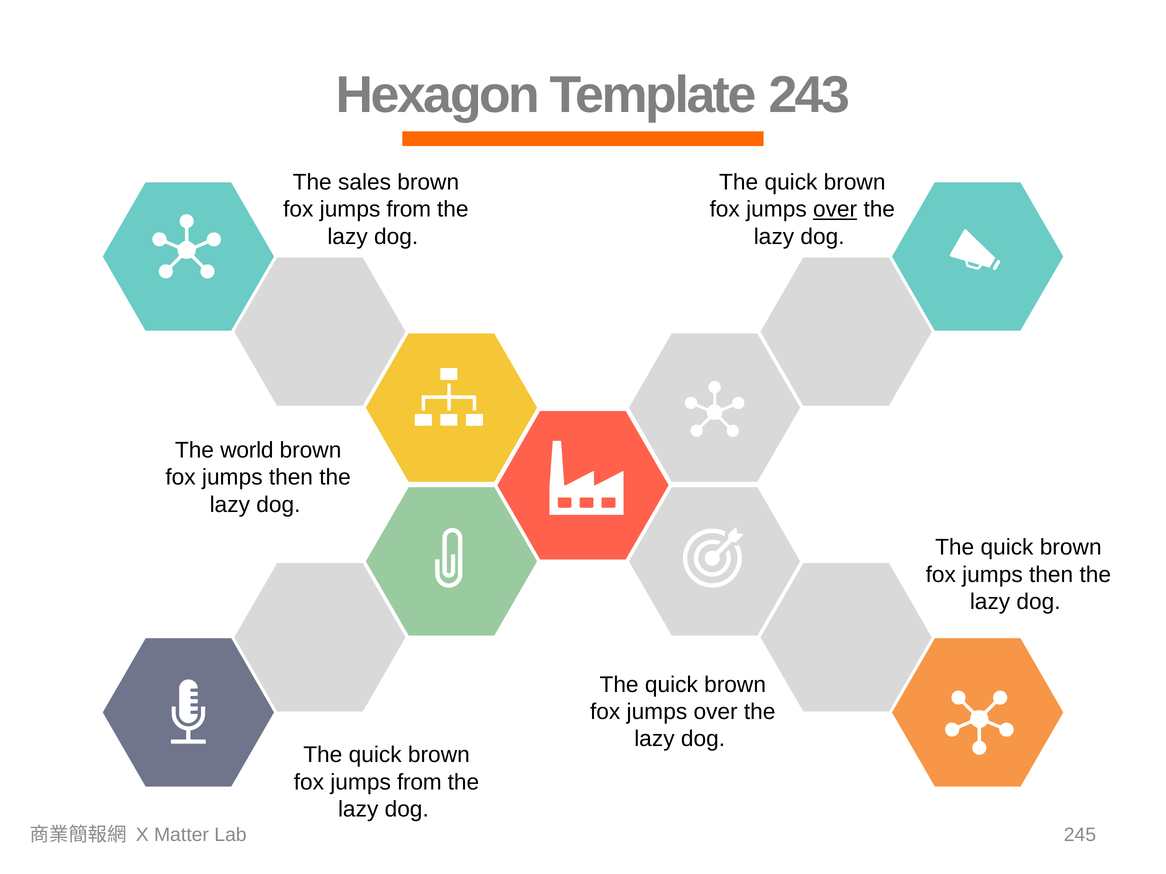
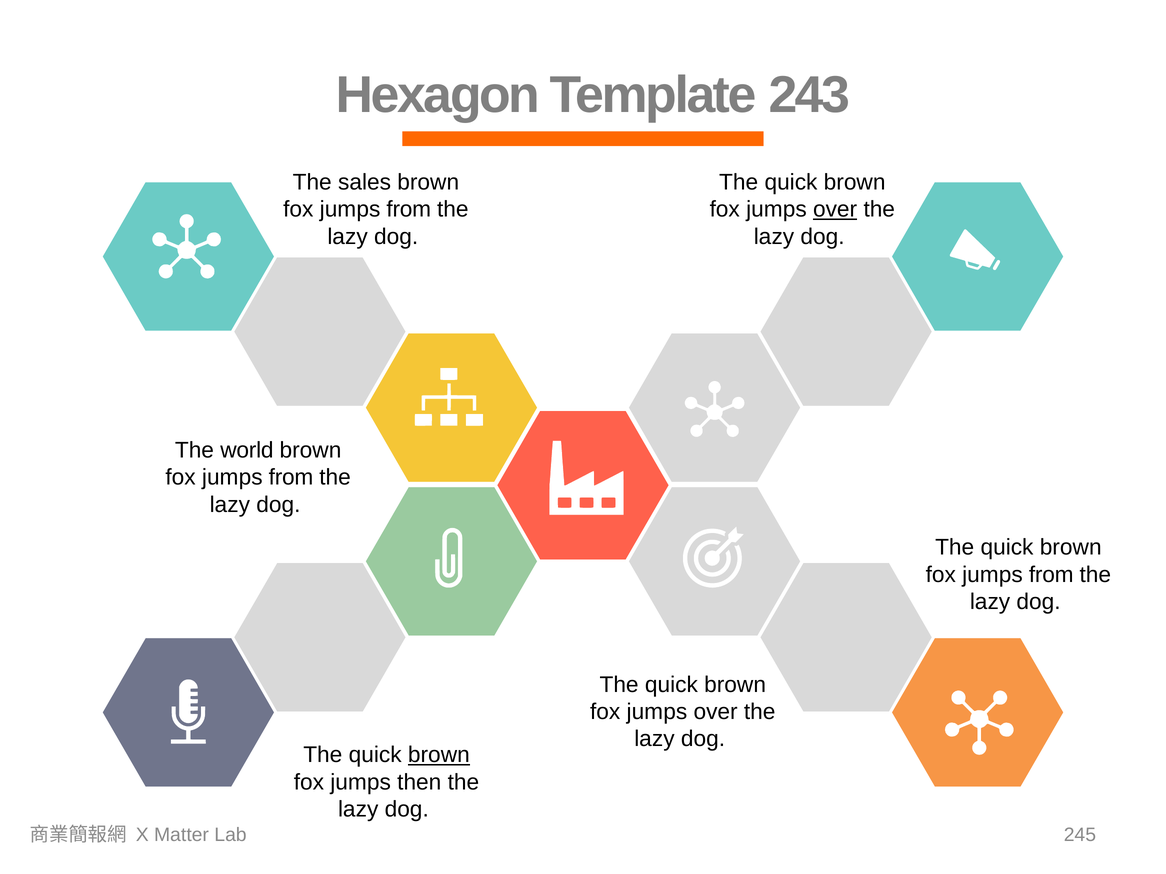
then: then -> from (291, 478)
then: then -> from (1051, 575)
brown underline: none -> present (439, 755)
from: from -> then (419, 783)
